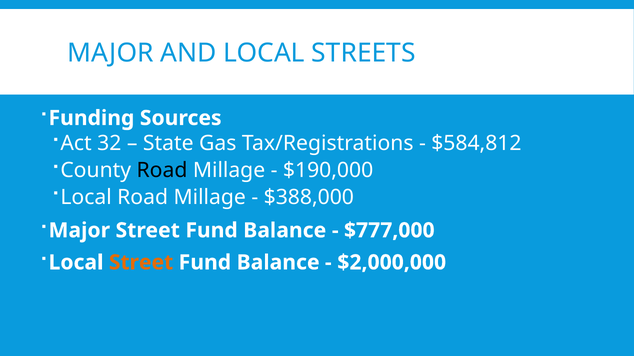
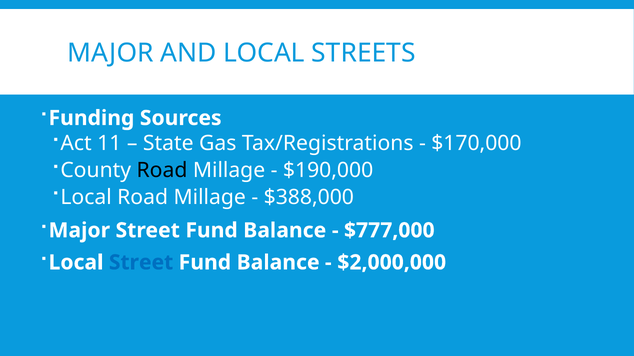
32: 32 -> 11 (109, 144)
$584,812: $584,812 -> $170,000 (476, 144)
Street colour: orange -> blue (141, 263)
